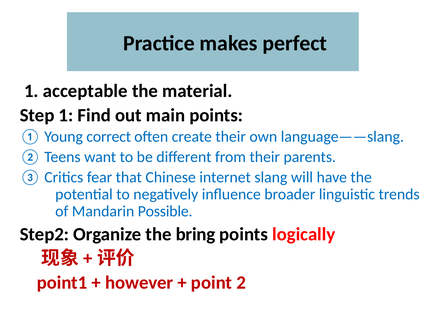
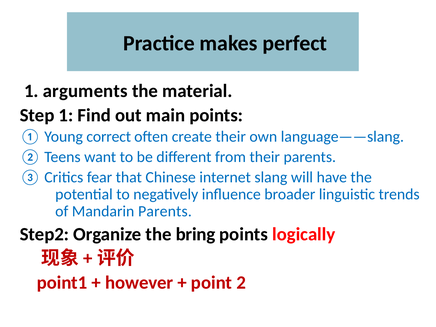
acceptable: acceptable -> arguments (85, 91)
Mandarin Possible: Possible -> Parents (165, 211)
